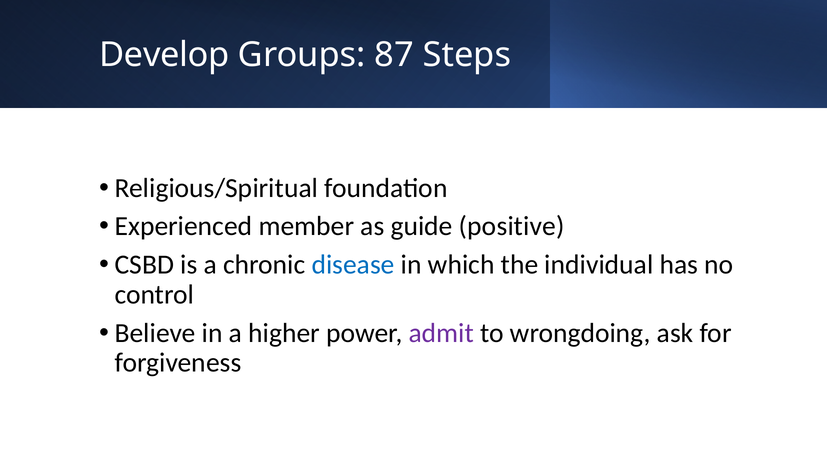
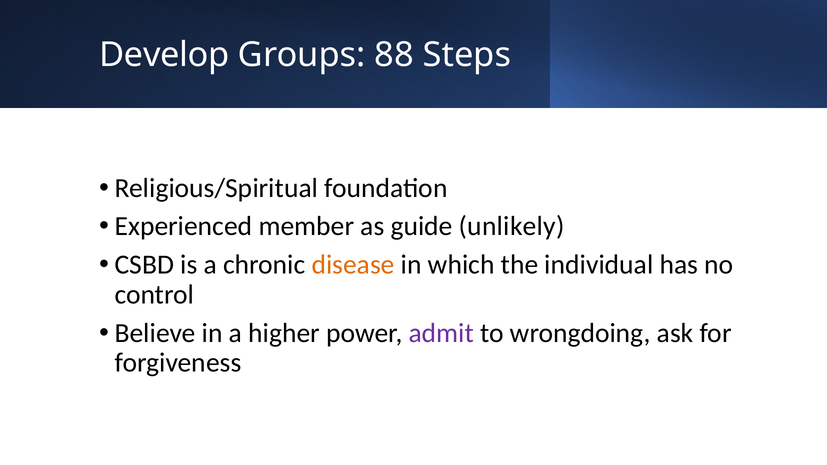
87: 87 -> 88 (394, 55)
positive: positive -> unlikely (512, 226)
disease colour: blue -> orange (353, 265)
